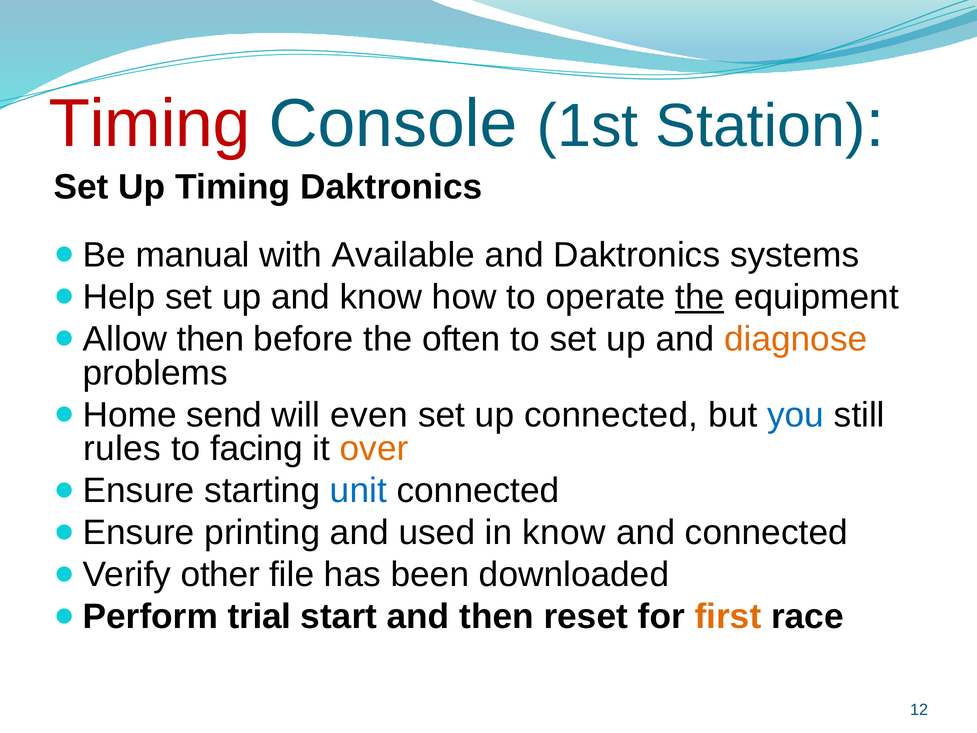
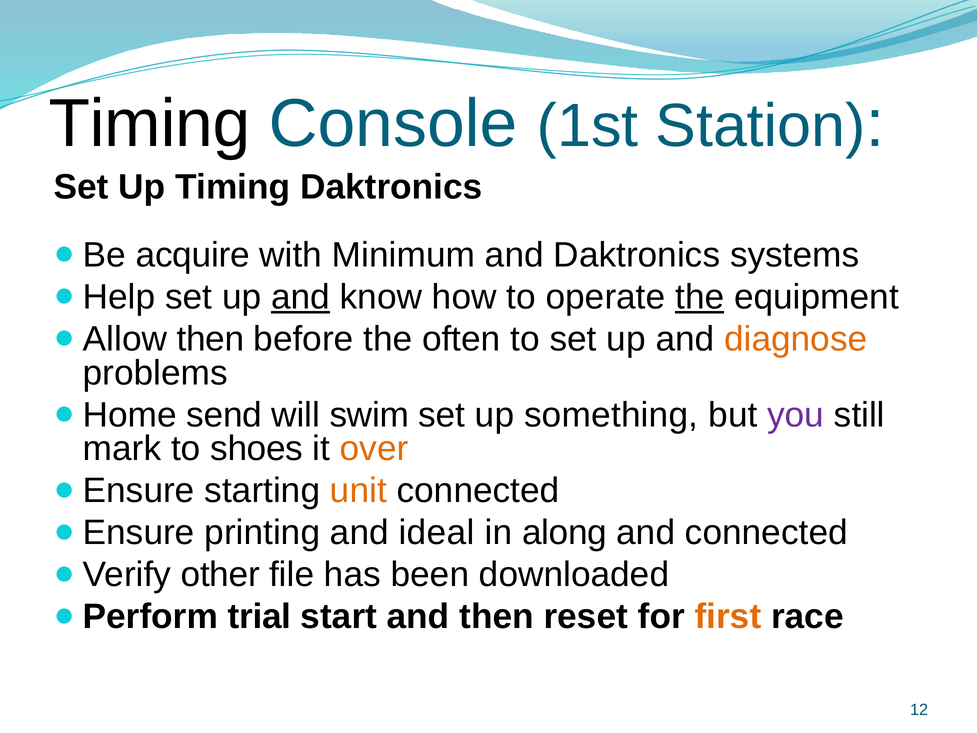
Timing colour: red -> black (150, 124)
manual: manual -> acquire (193, 255)
Available: Available -> Minimum (403, 255)
and underline: none -> present (301, 297)
even: even -> swim (369, 415)
up connected: connected -> something (611, 415)
you colour: blue -> purple (796, 415)
rules: rules -> mark (122, 449)
facing: facing -> shoes (257, 449)
unit colour: blue -> orange (358, 491)
used: used -> ideal (437, 533)
in know: know -> along (564, 533)
